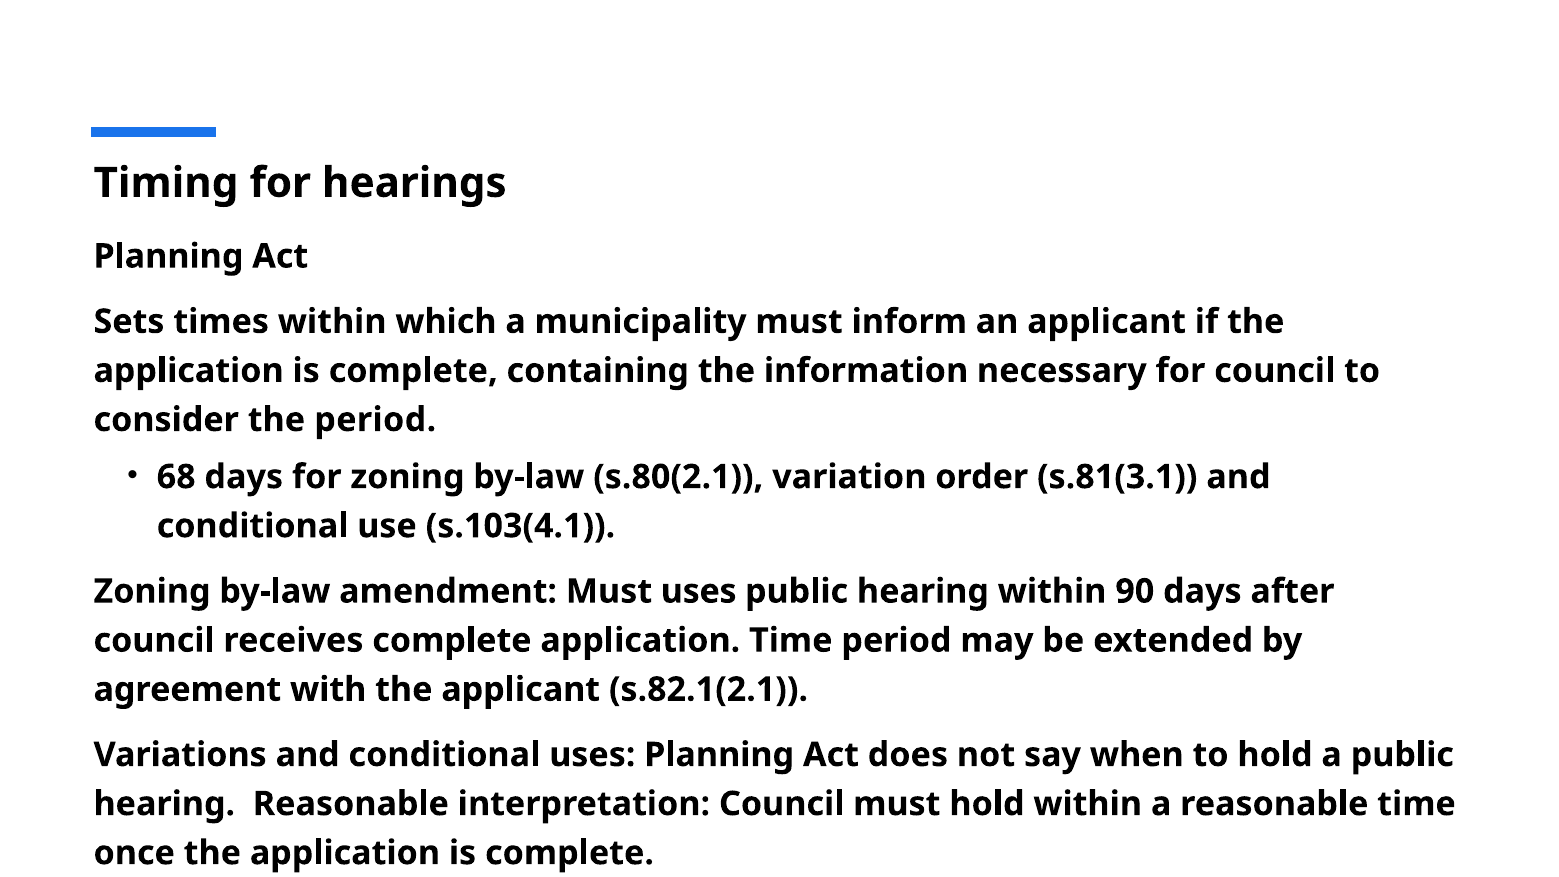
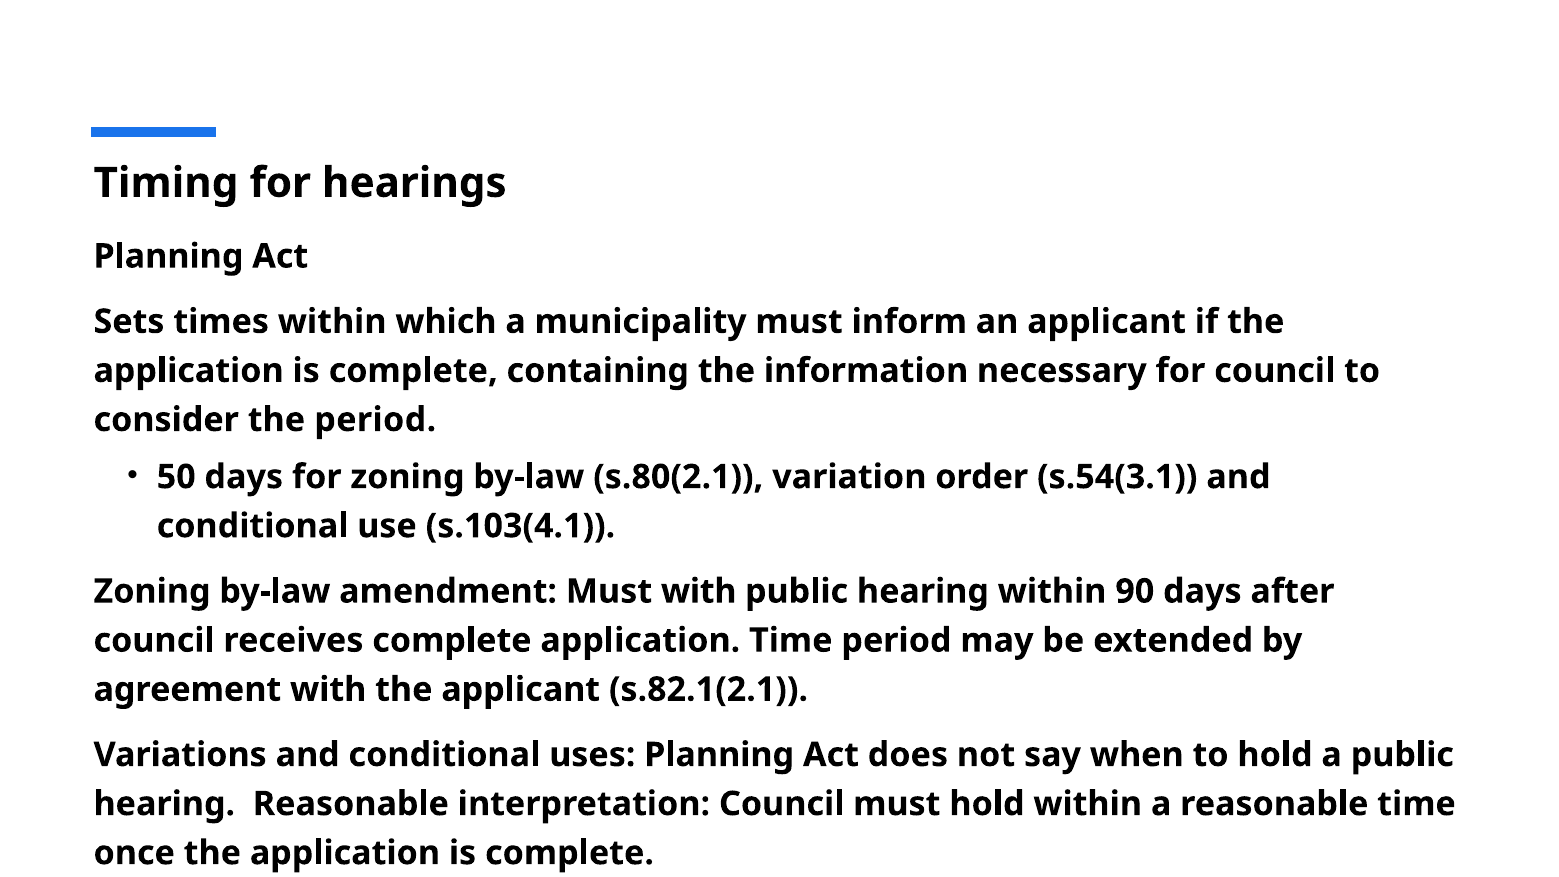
68: 68 -> 50 (176, 477)
s.81(3.1: s.81(3.1 -> s.54(3.1 (1117, 477)
Must uses: uses -> with (699, 591)
